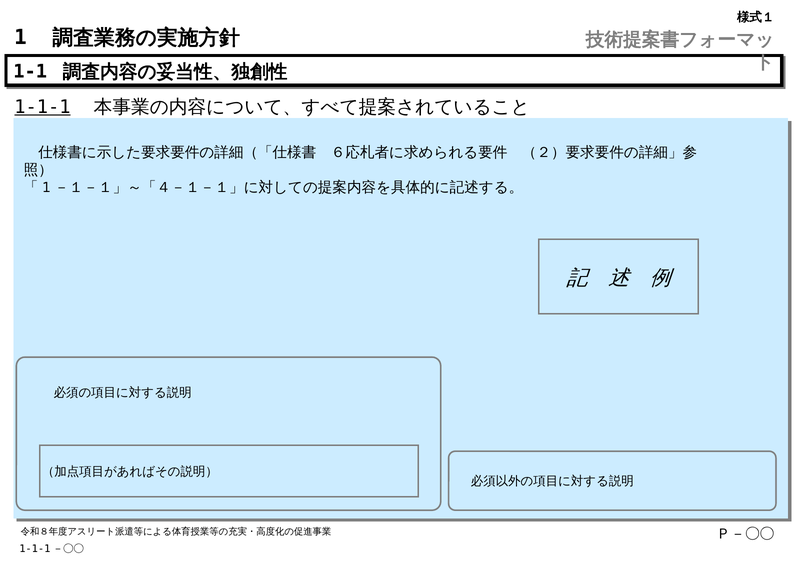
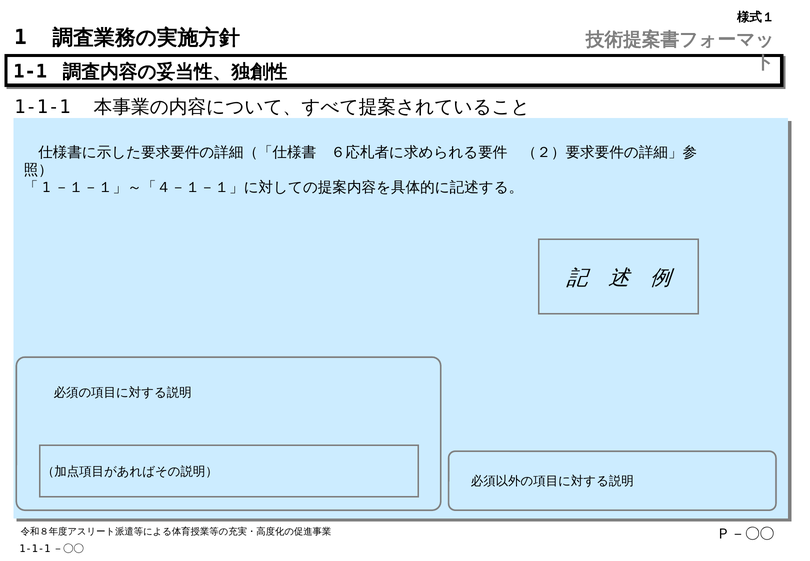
1-1-1 underline: present -> none (42, 107)
